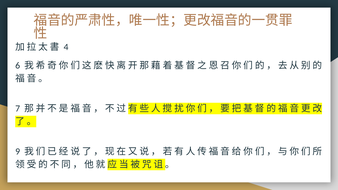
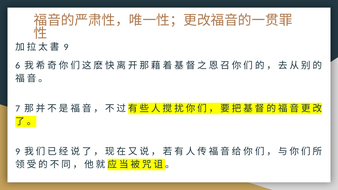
4: 4 -> 9 (66, 47)
